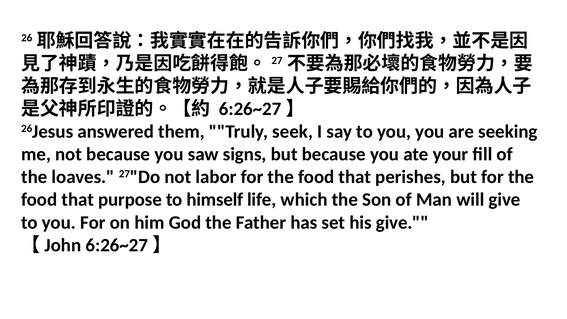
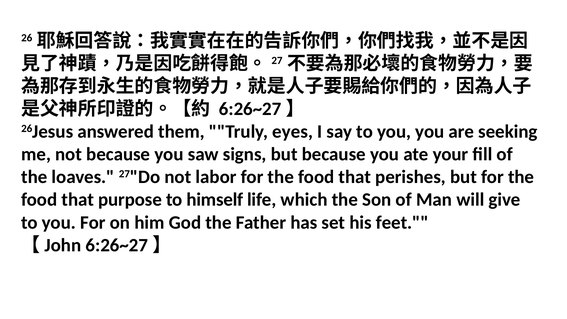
seek: seek -> eyes (293, 132)
his give: give -> feet (402, 222)
